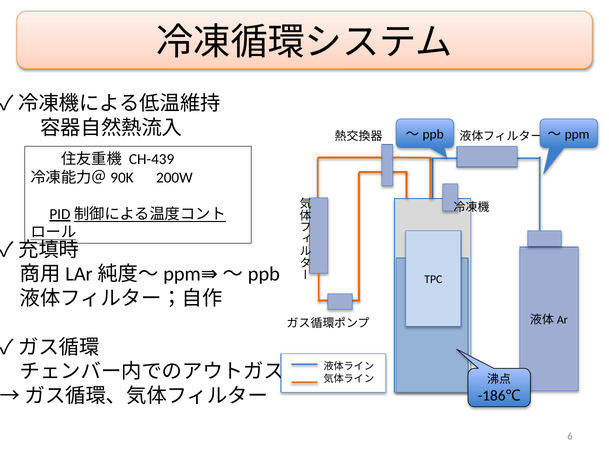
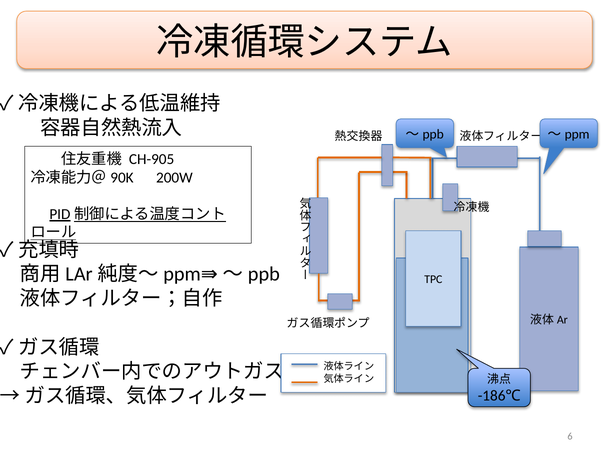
CH-439: CH-439 -> CH-905 (152, 159)
